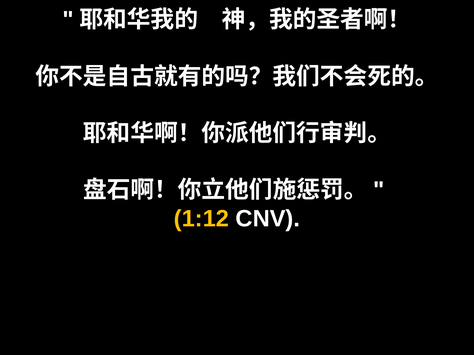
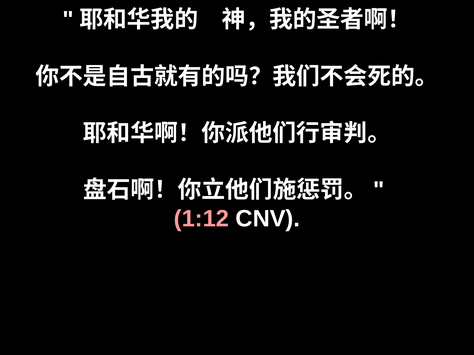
1:12 colour: yellow -> pink (201, 219)
